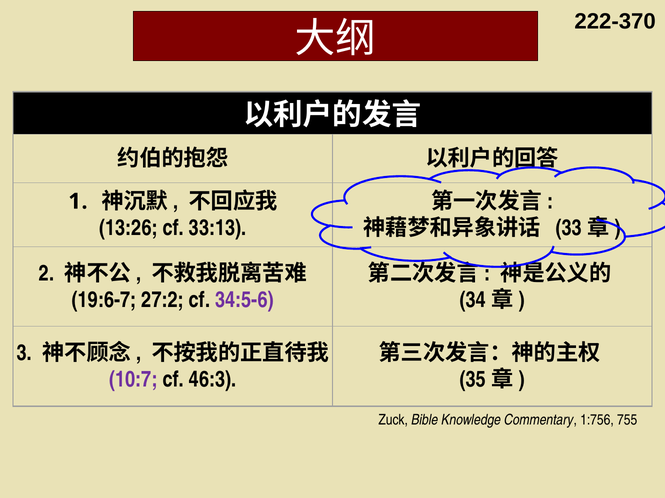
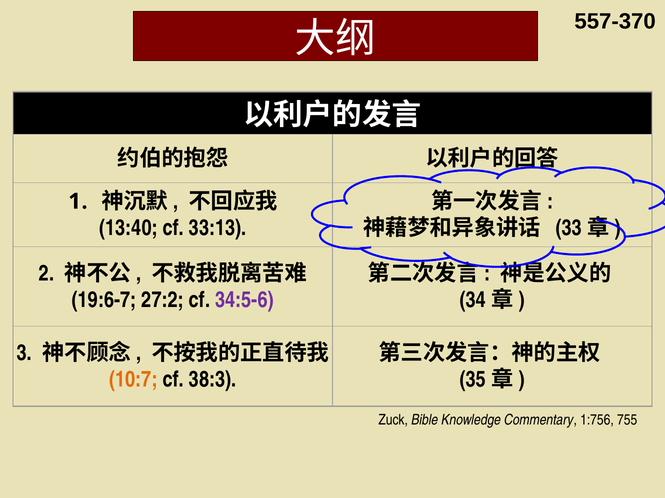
222-370: 222-370 -> 557-370 (615, 21)
13:26: 13:26 -> 13:40 (128, 228)
10:7 colour: purple -> orange (133, 380)
46:3: 46:3 -> 38:3 (213, 380)
